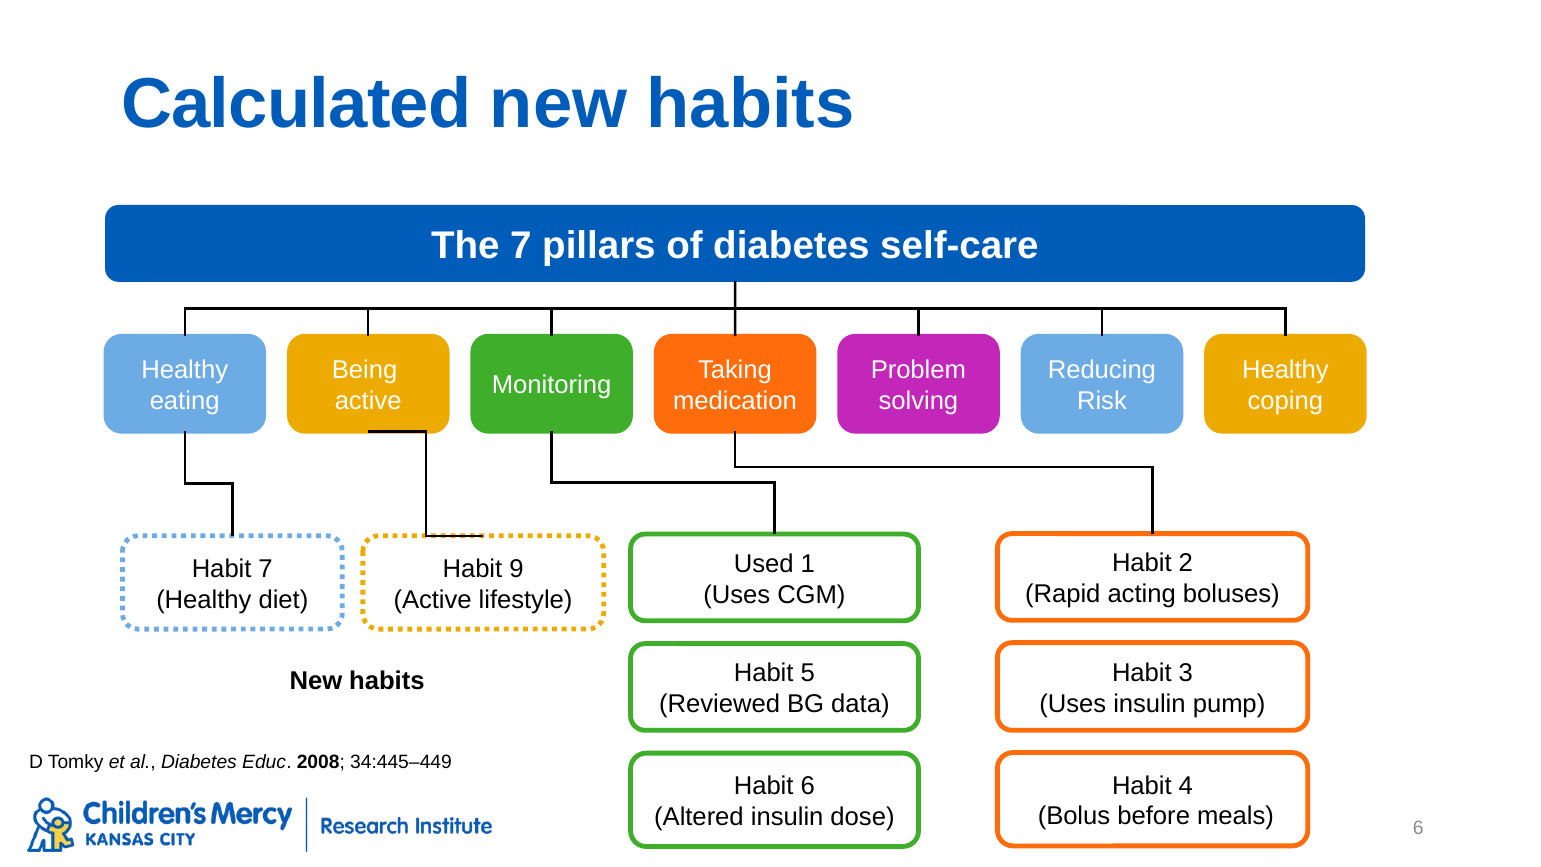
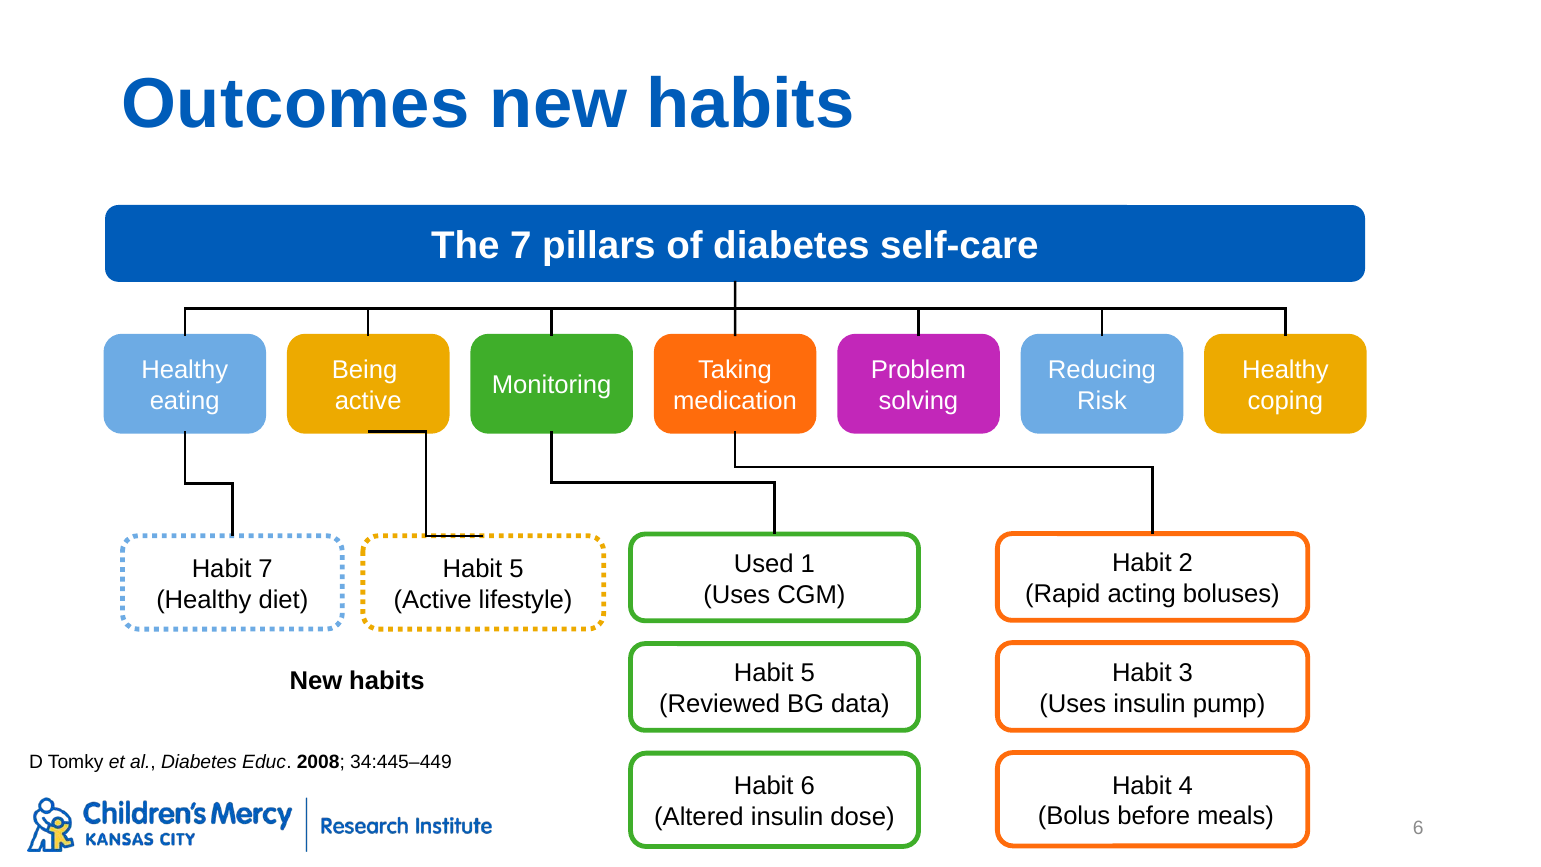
Calculated: Calculated -> Outcomes (296, 104)
9: 9 -> 5 (517, 569)
